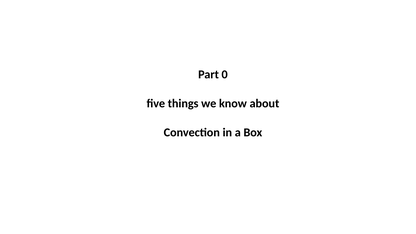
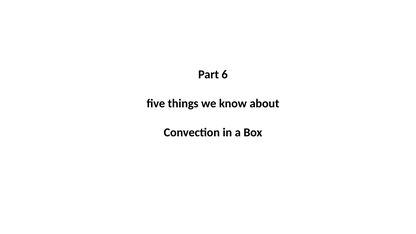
0: 0 -> 6 (225, 74)
